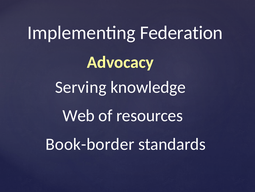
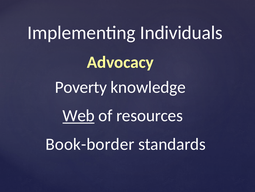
Federation: Federation -> Individuals (181, 33)
Serving: Serving -> Poverty (81, 87)
Web underline: none -> present (79, 115)
